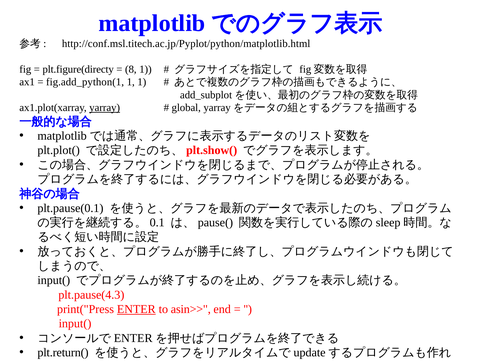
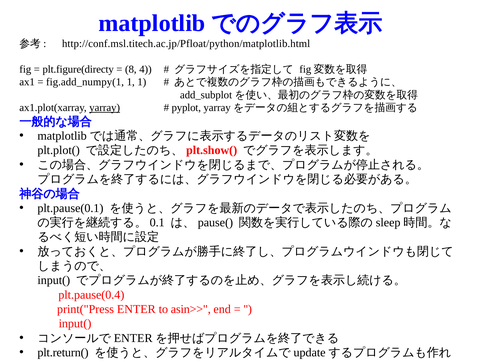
http://conf.msl.titech.ac.jp/Pyplot/python/matplotlib.html: http://conf.msl.titech.ac.jp/Pyplot/python/matplotlib.html -> http://conf.msl.titech.ac.jp/Pfloat/python/matplotlib.html (186, 44)
8 1: 1 -> 4 (145, 69)
fig.add_python(1: fig.add_python(1 -> fig.add_numpy(1 (85, 82)
global: global -> pyplot (186, 108)
plt.pause(4.3: plt.pause(4.3 -> plt.pause(0.4 (91, 295)
ENTER underline: present -> none (136, 309)
